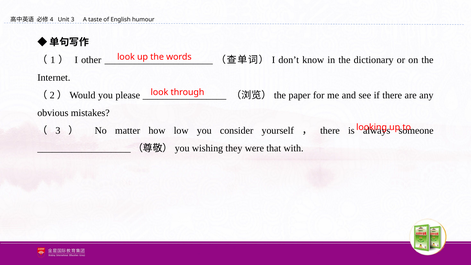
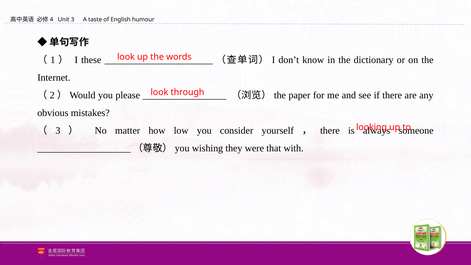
other: other -> these (91, 60)
